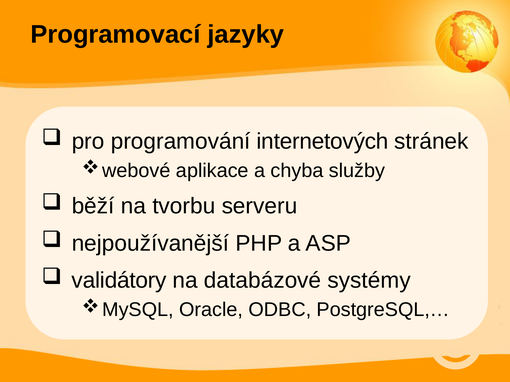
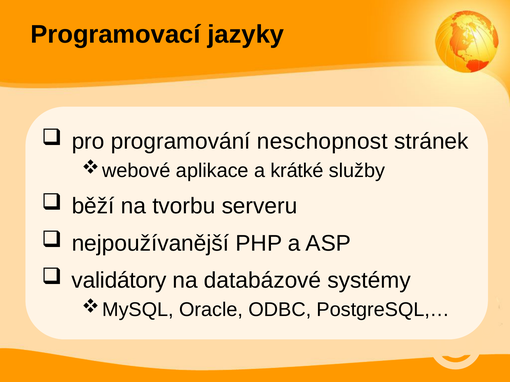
internetových: internetových -> neschopnost (322, 141)
chyba: chyba -> krátké (297, 171)
